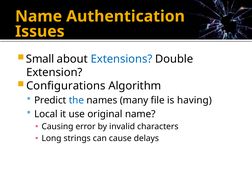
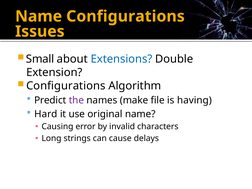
Name Authentication: Authentication -> Configurations (125, 16)
the colour: blue -> purple (76, 100)
many: many -> make (134, 100)
Local: Local -> Hard (46, 114)
